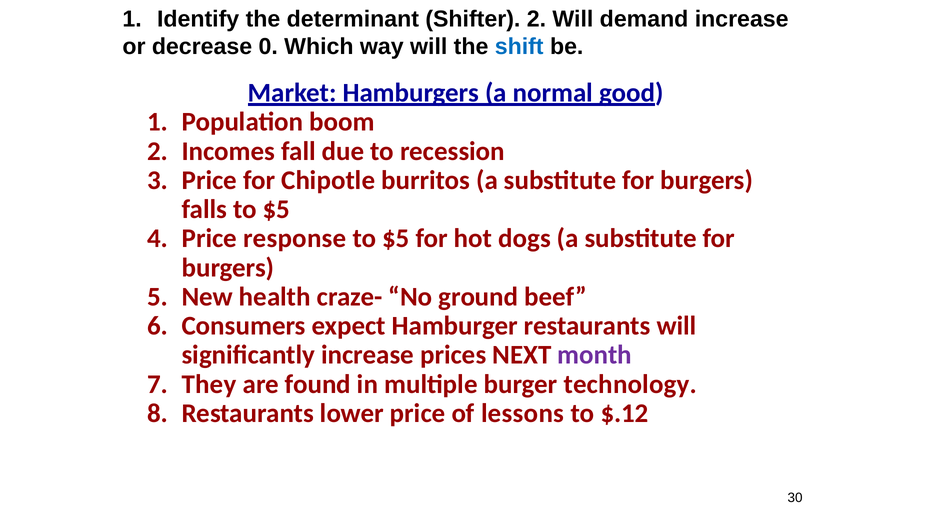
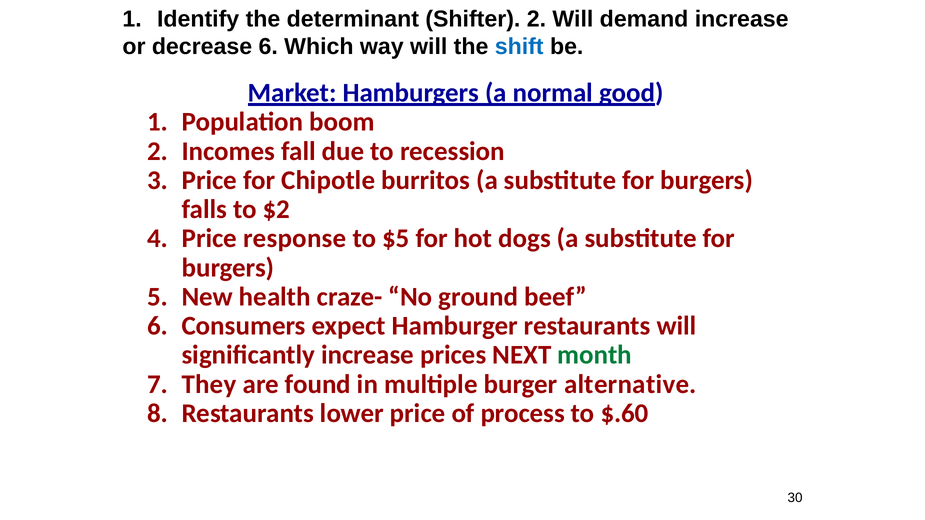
decrease 0: 0 -> 6 (268, 47)
falls to $5: $5 -> $2 (276, 210)
month colour: purple -> green (595, 355)
technology: technology -> alternative (630, 384)
lessons: lessons -> process (523, 414)
$.12: $.12 -> $.60 (625, 414)
